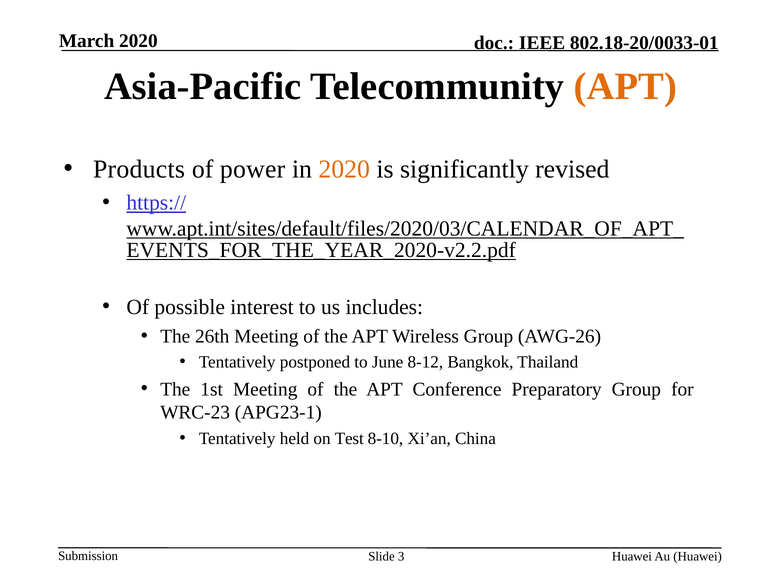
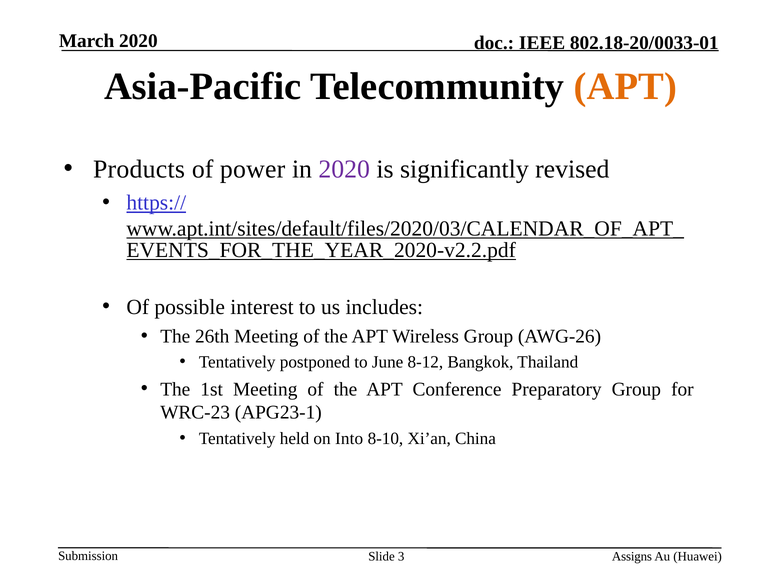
2020 colour: orange -> purple (344, 169)
Test: Test -> Into (349, 438)
Huawei: Huawei -> Assigns (632, 556)
